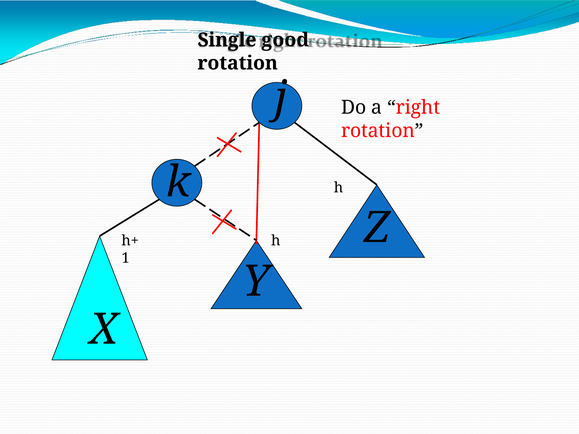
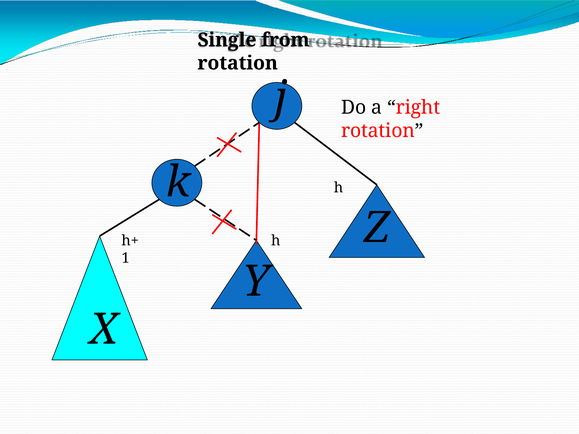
good: good -> from (285, 40)
